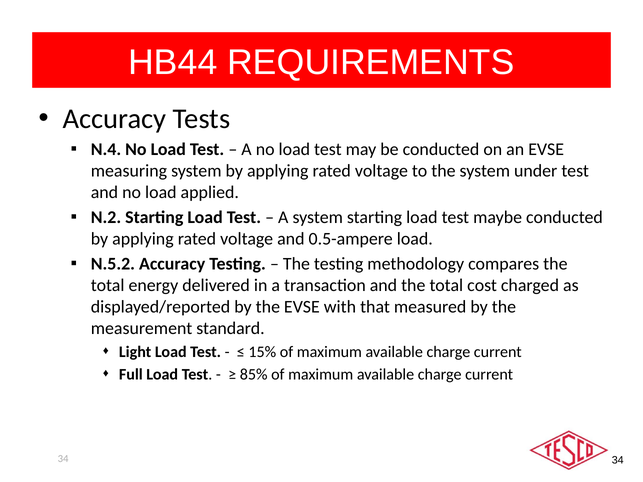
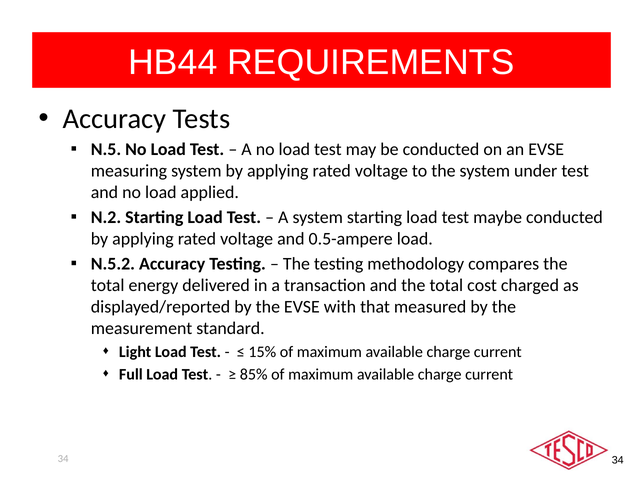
N.4: N.4 -> N.5 (106, 150)
